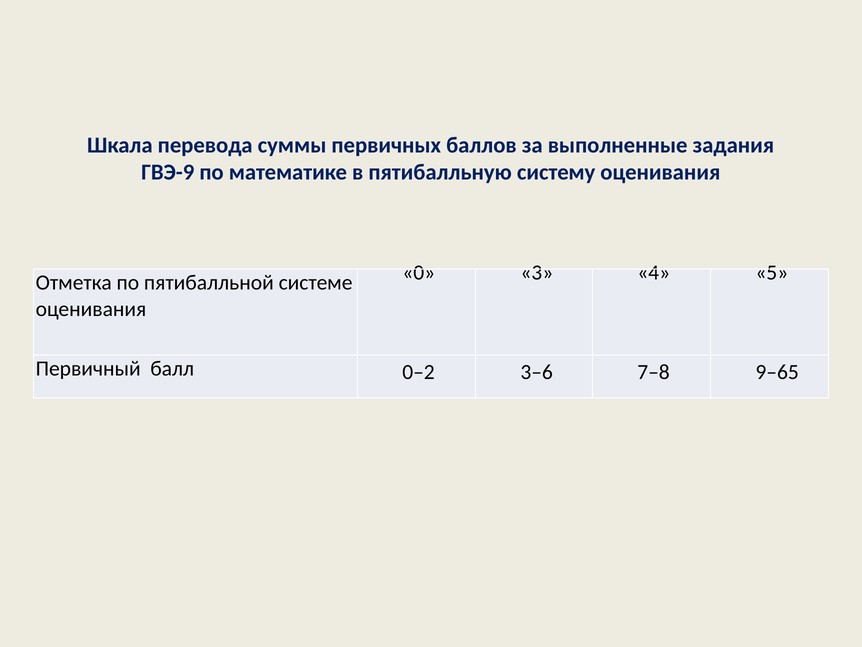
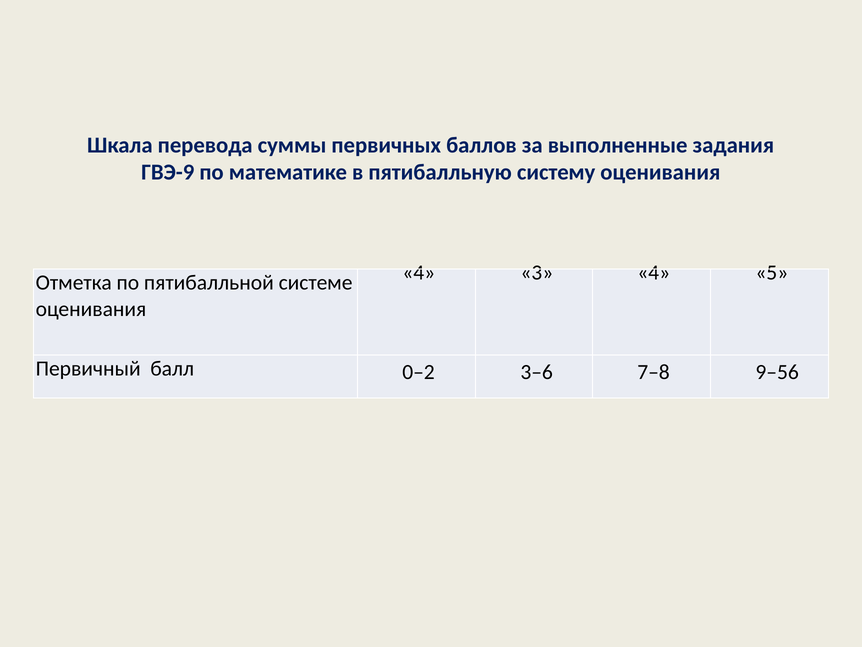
0: 0 -> 4 (419, 272)
9–65: 9–65 -> 9–56 (777, 372)
